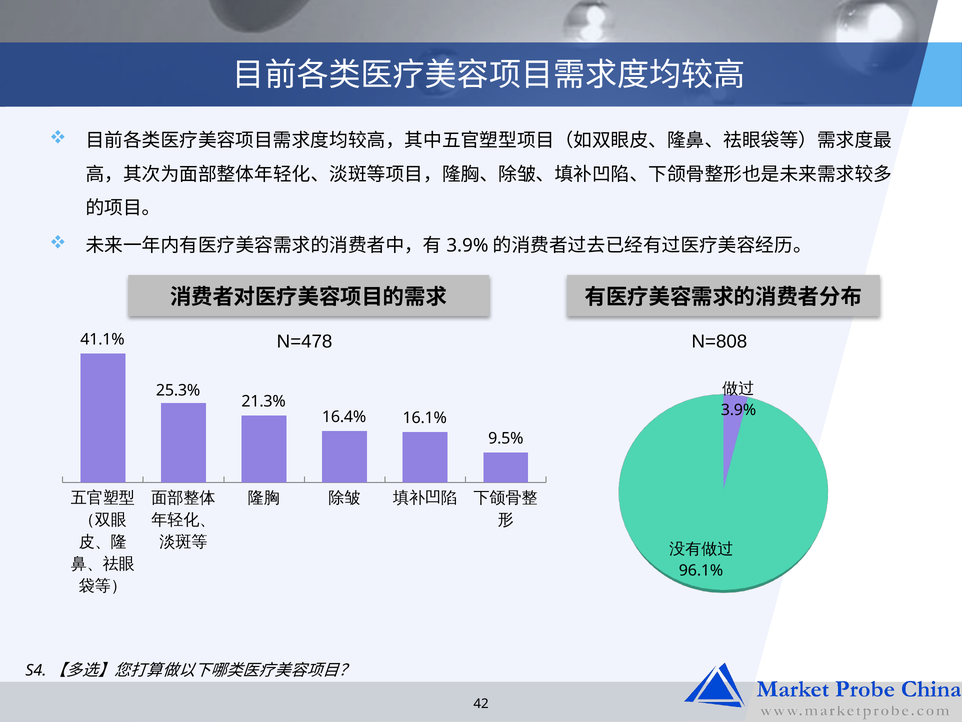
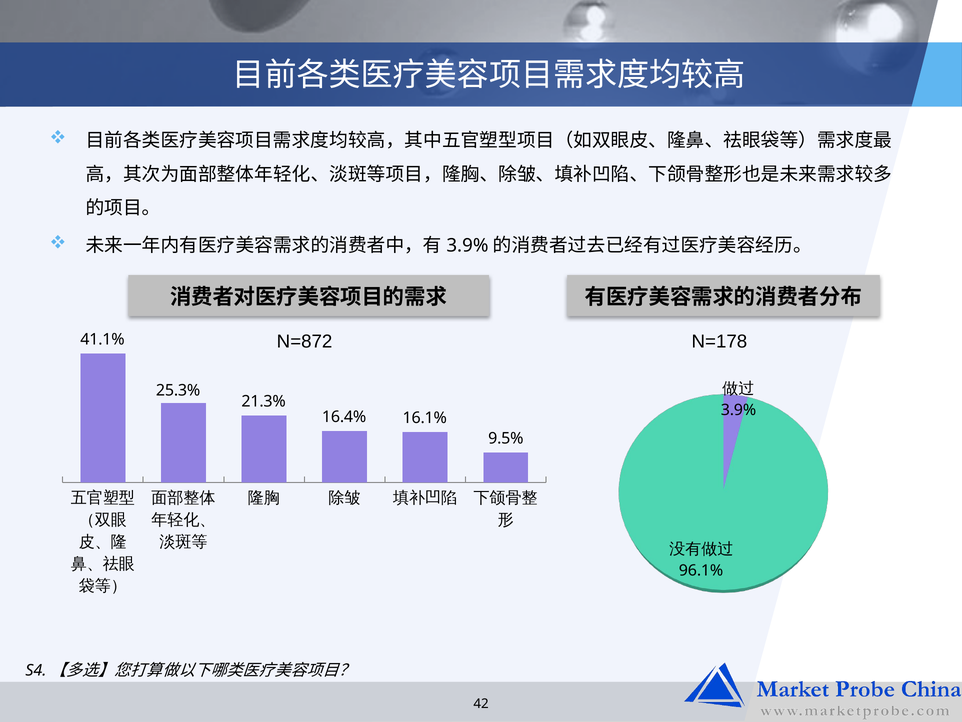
N=478: N=478 -> N=872 (305, 341)
N=808: N=808 -> N=178 (719, 341)
